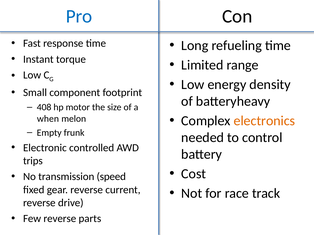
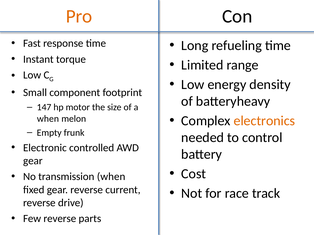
Pro colour: blue -> orange (79, 16)
408: 408 -> 147 (44, 107)
trips: trips -> gear (33, 161)
transmission speed: speed -> when (111, 177)
